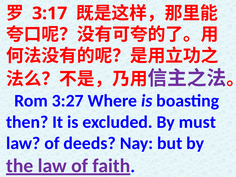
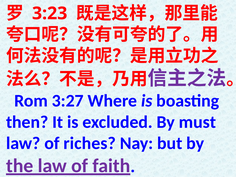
3:17: 3:17 -> 3:23 (50, 13)
deeds: deeds -> riches (90, 143)
